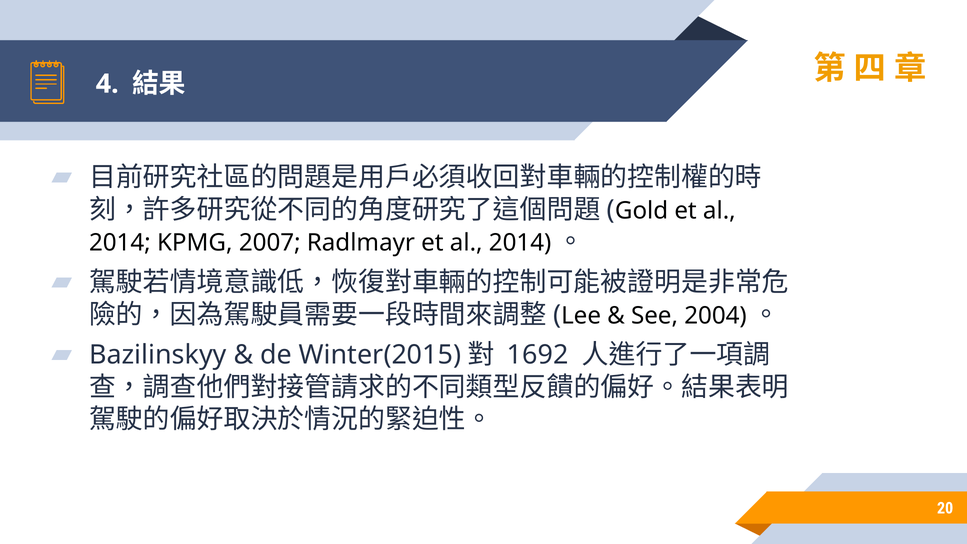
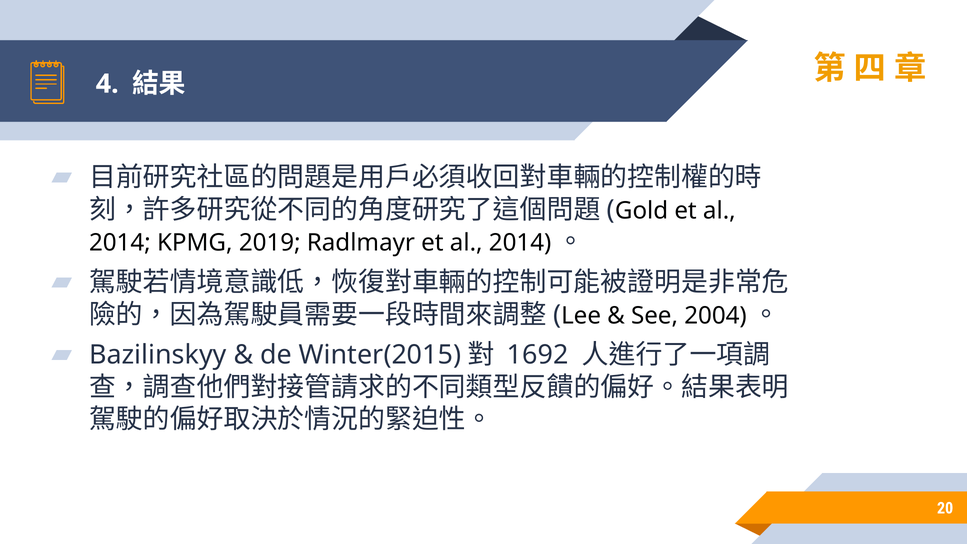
2007: 2007 -> 2019 (270, 243)
